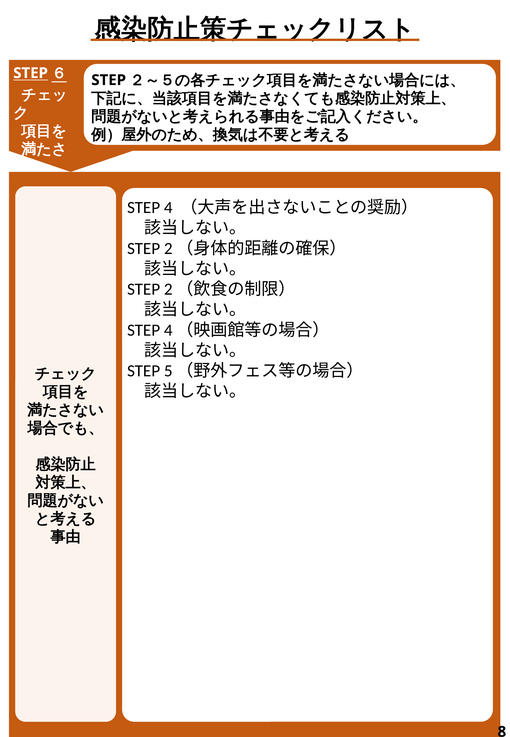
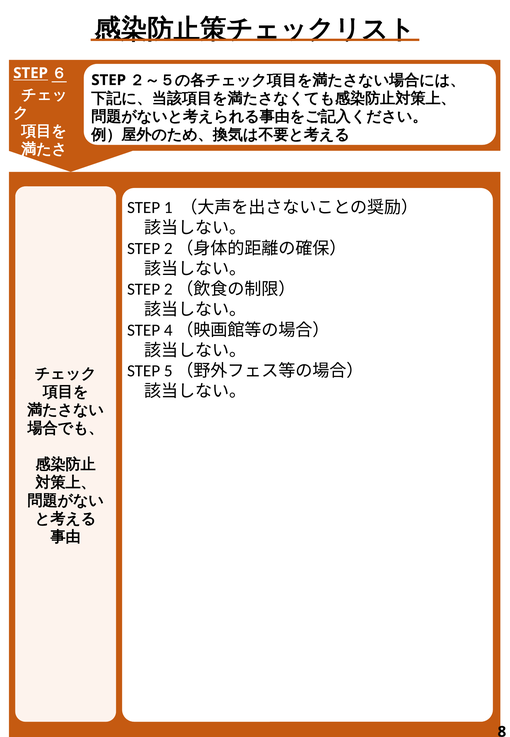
4: 4 -> 1 (168, 208)
